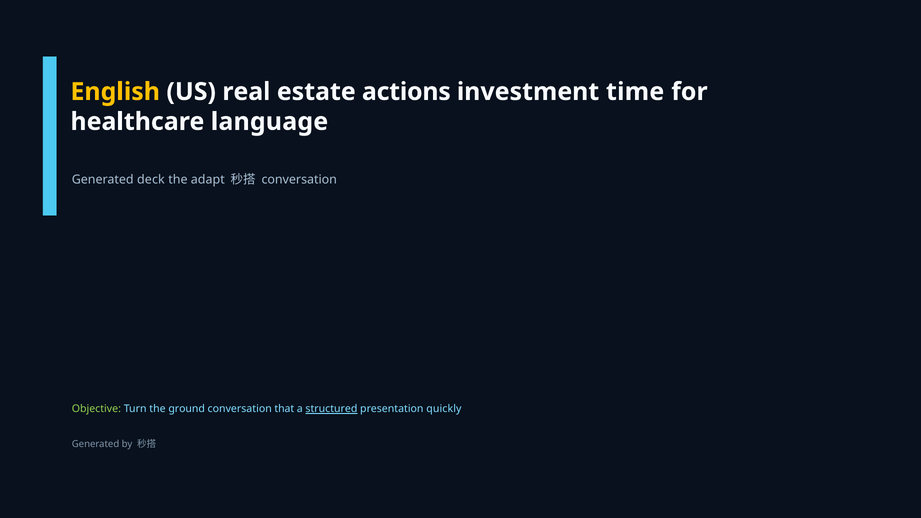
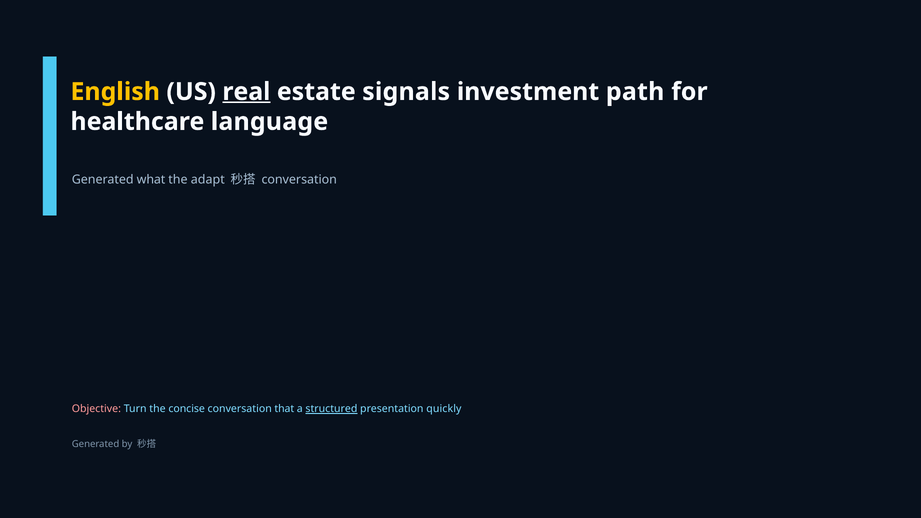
real underline: none -> present (246, 92)
actions: actions -> signals (406, 92)
time: time -> path (635, 92)
deck: deck -> what (151, 180)
Objective colour: light green -> pink (96, 409)
ground: ground -> concise (187, 409)
